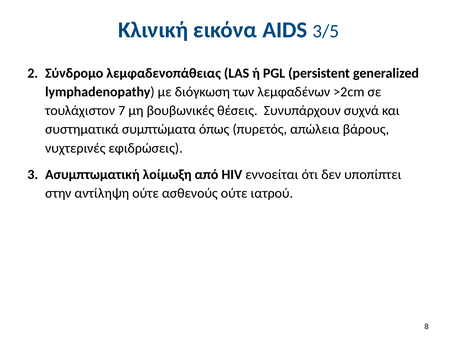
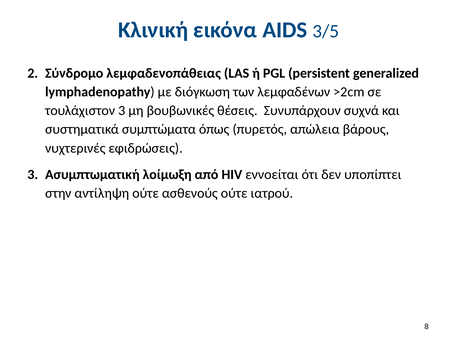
τουλάχιστον 7: 7 -> 3 (122, 111)
